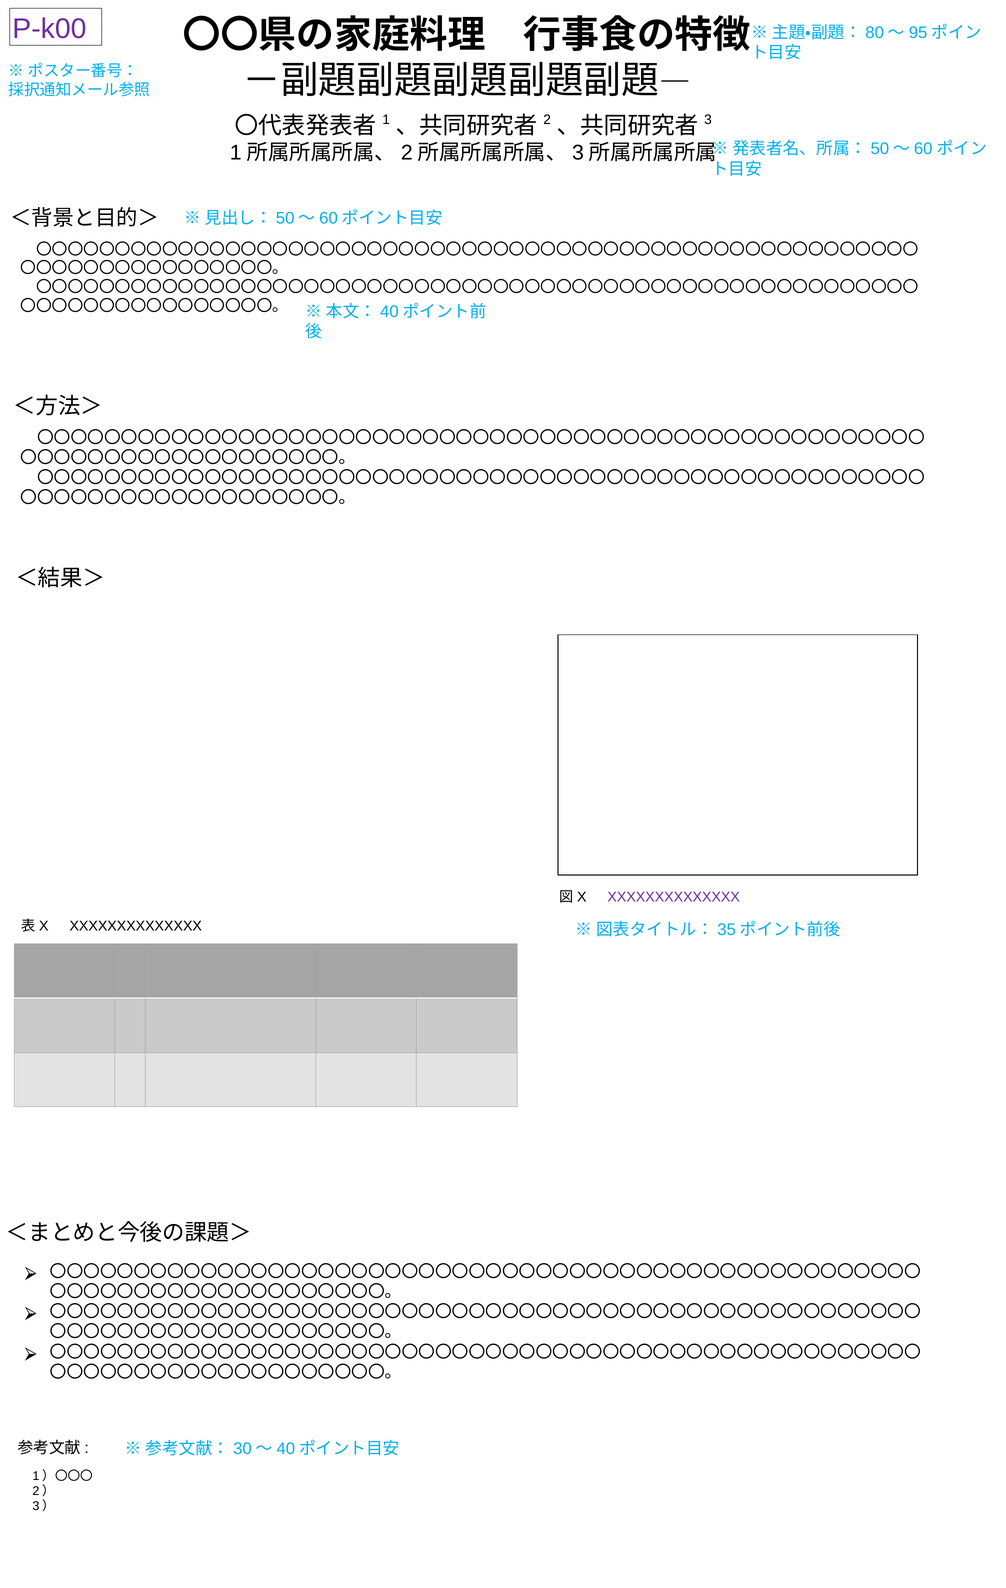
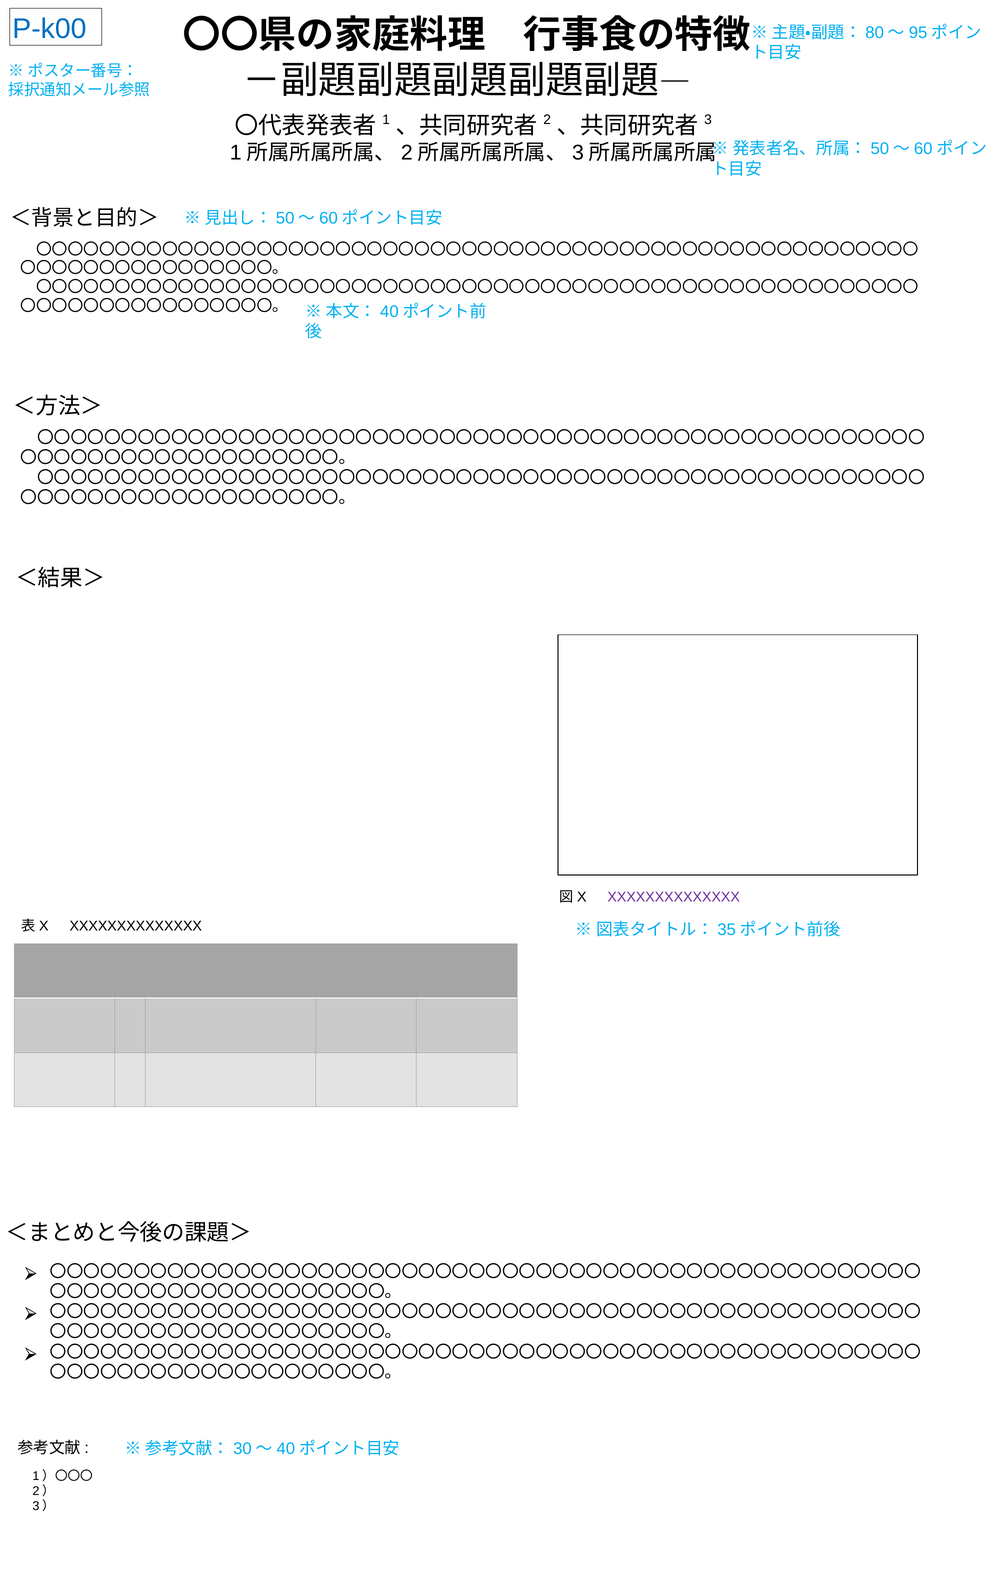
P-k00 colour: purple -> blue (49, 29)
